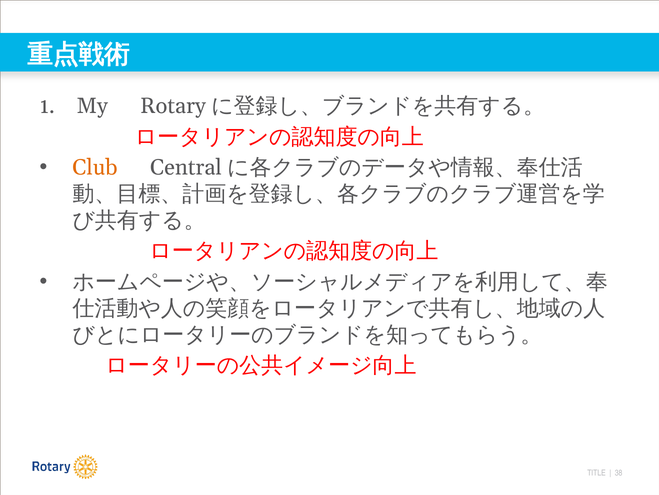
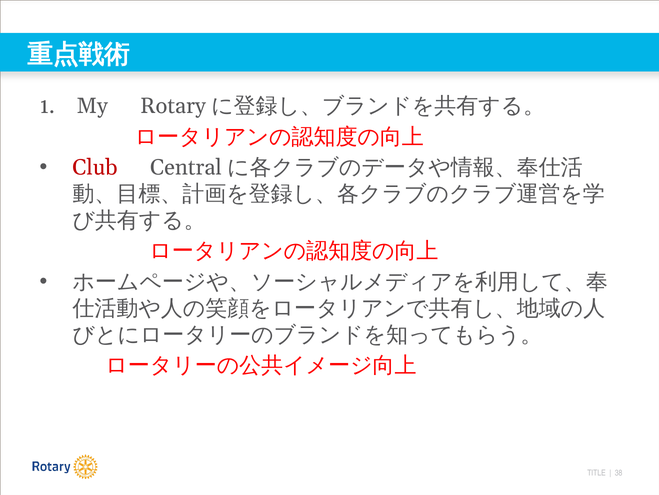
Club colour: orange -> red (95, 167)
